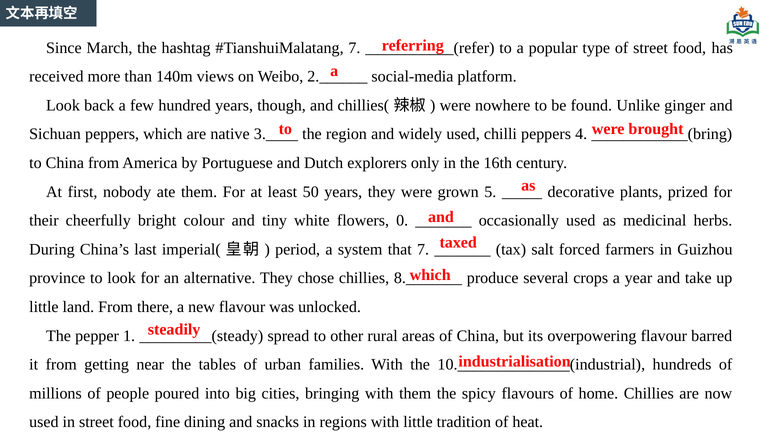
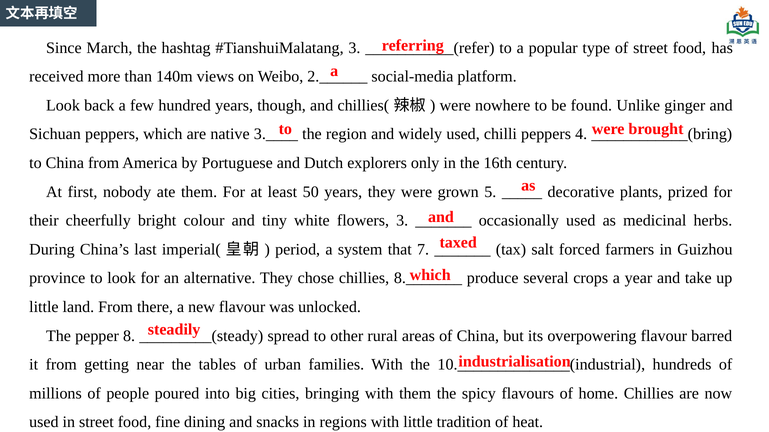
7: 7 -> 3 (354, 48)
flowers 0: 0 -> 3 (402, 221)
1: 1 -> 8 (129, 336)
